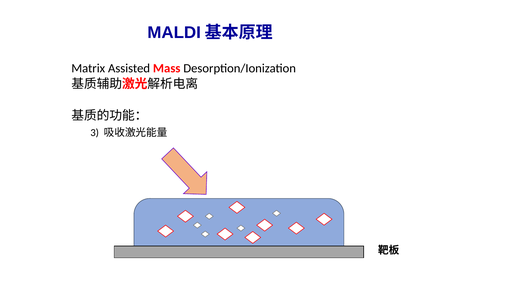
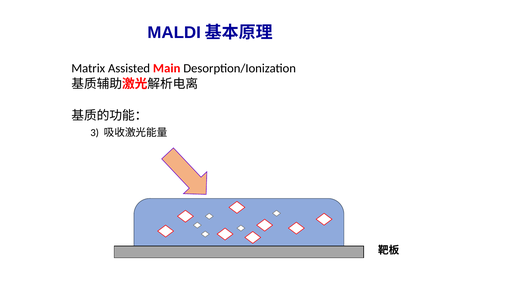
Mass: Mass -> Main (167, 68)
